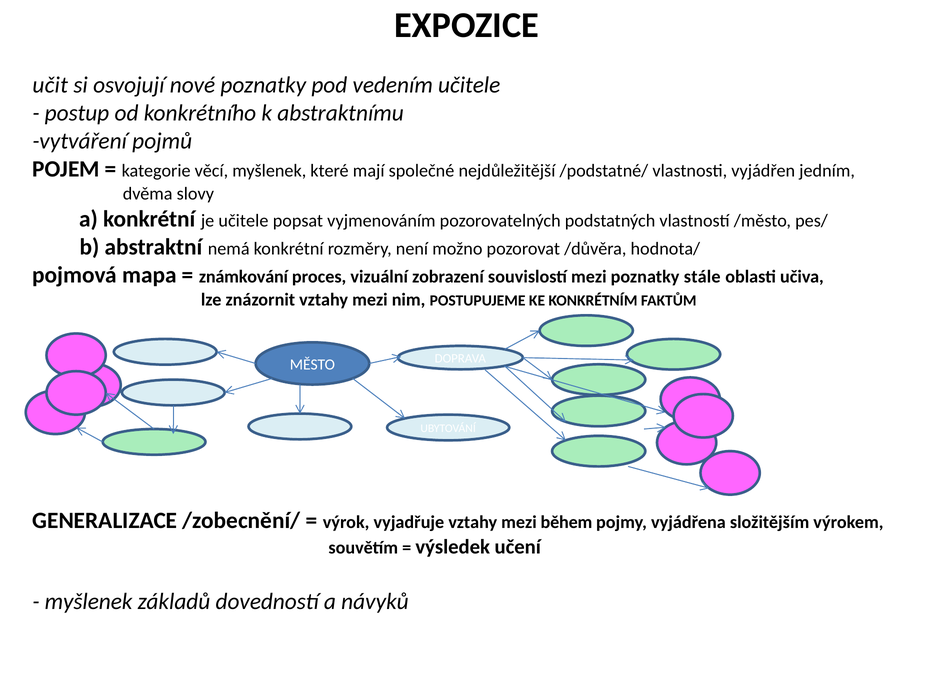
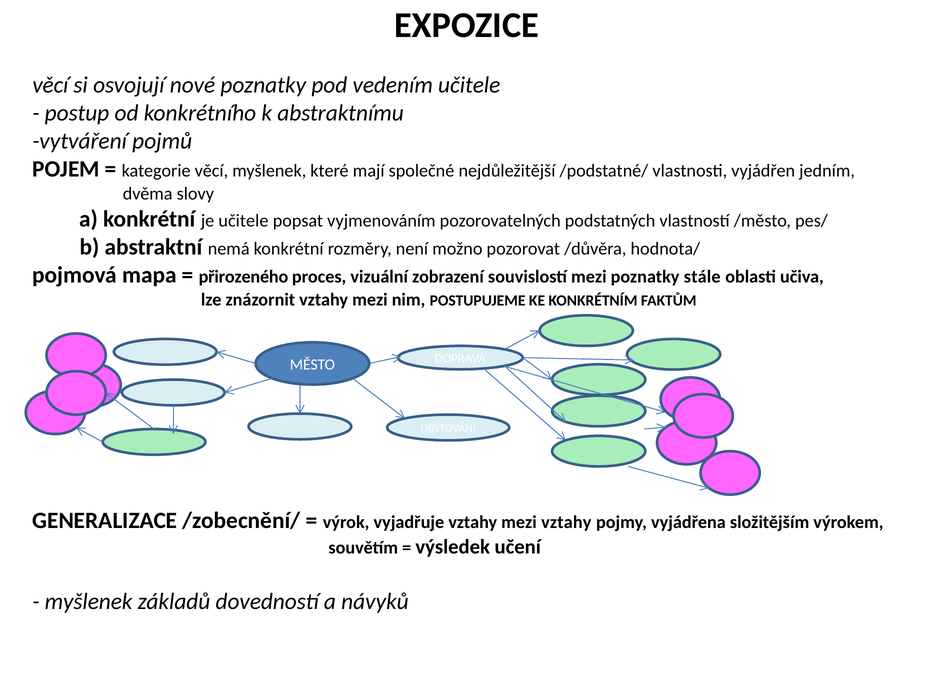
učit: učit -> věcí (50, 85)
známkování: známkování -> přirozeného (243, 277)
mezi během: během -> vztahy (566, 522)
